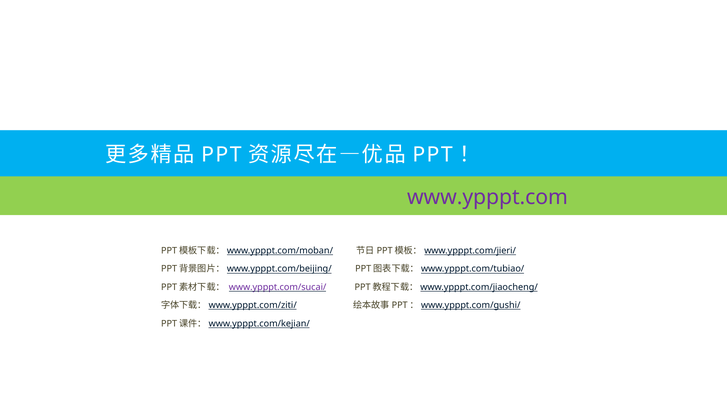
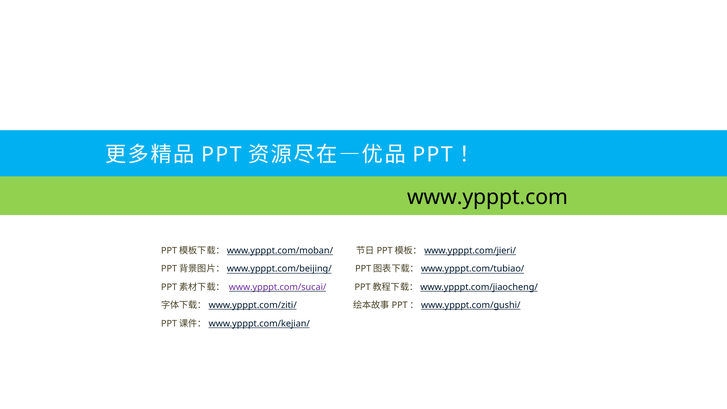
www.ypppt.com colour: purple -> black (487, 197)
